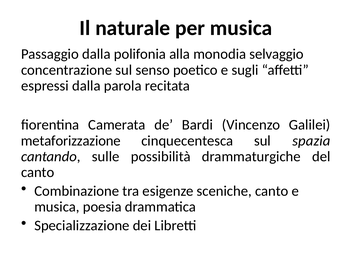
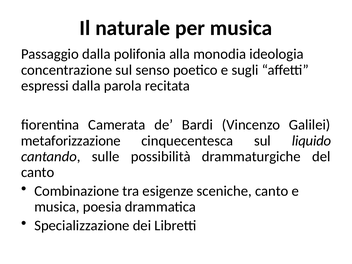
selvaggio: selvaggio -> ideologia (277, 54)
spazia: spazia -> liquido (312, 141)
